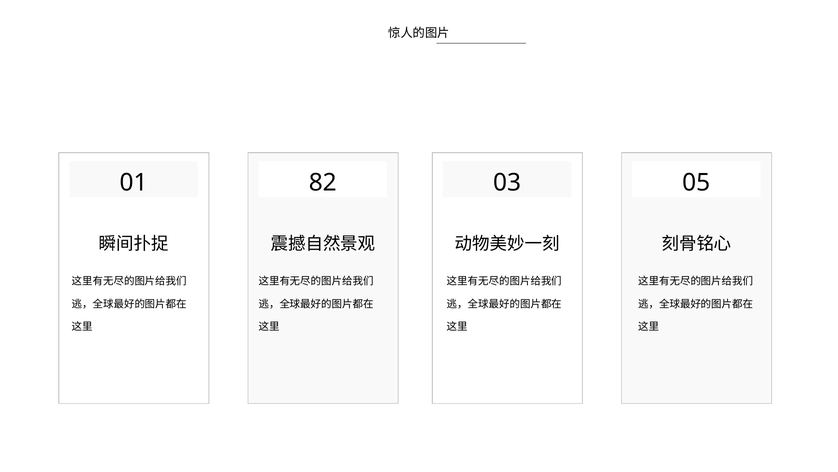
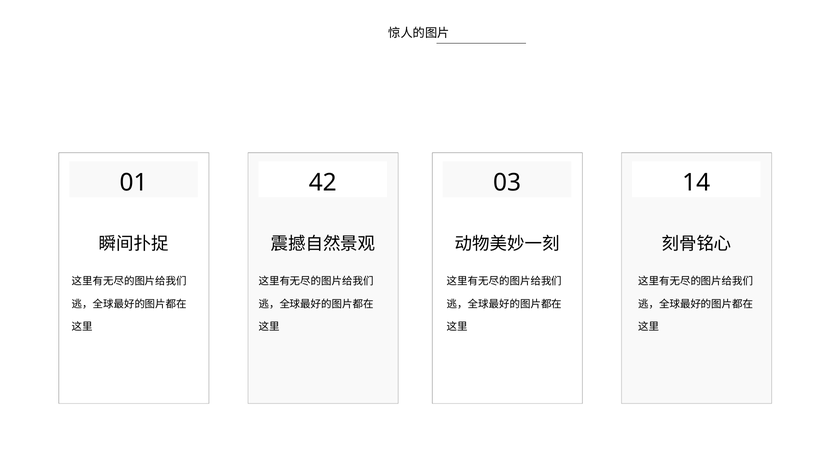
82: 82 -> 42 (323, 183)
05: 05 -> 14 (696, 183)
